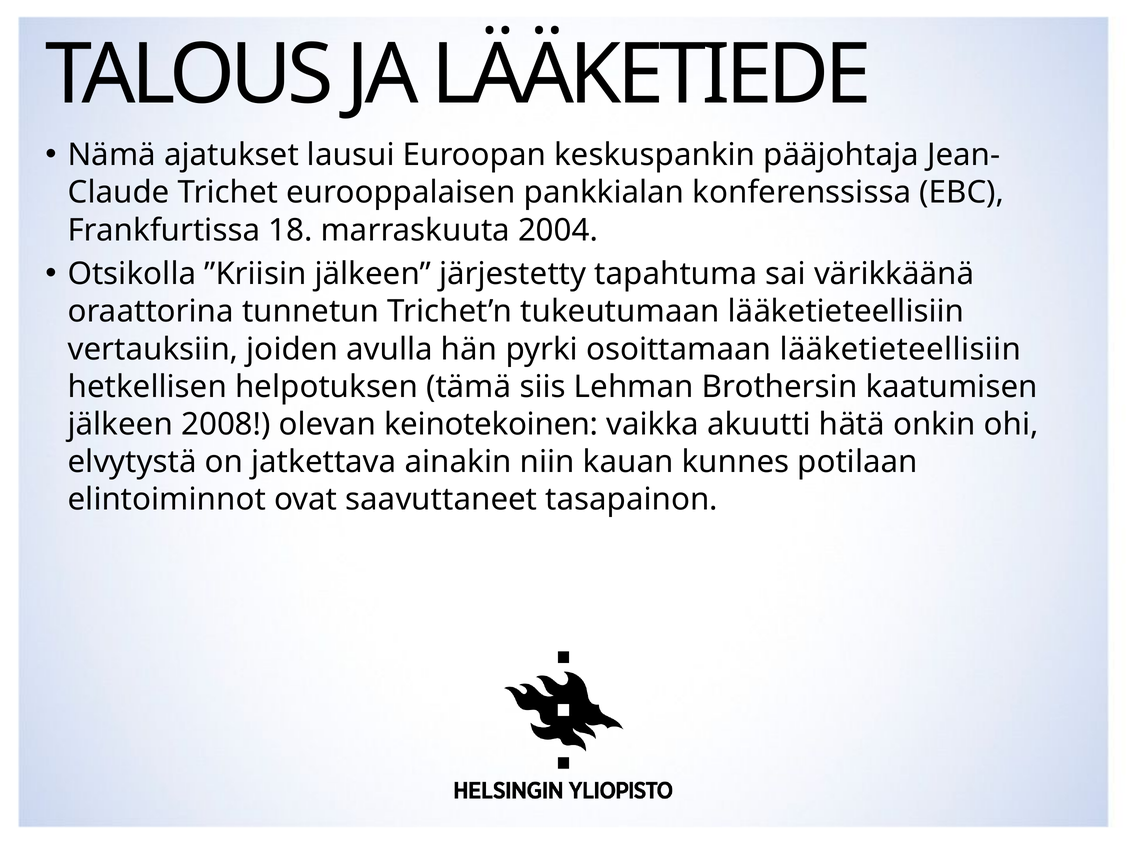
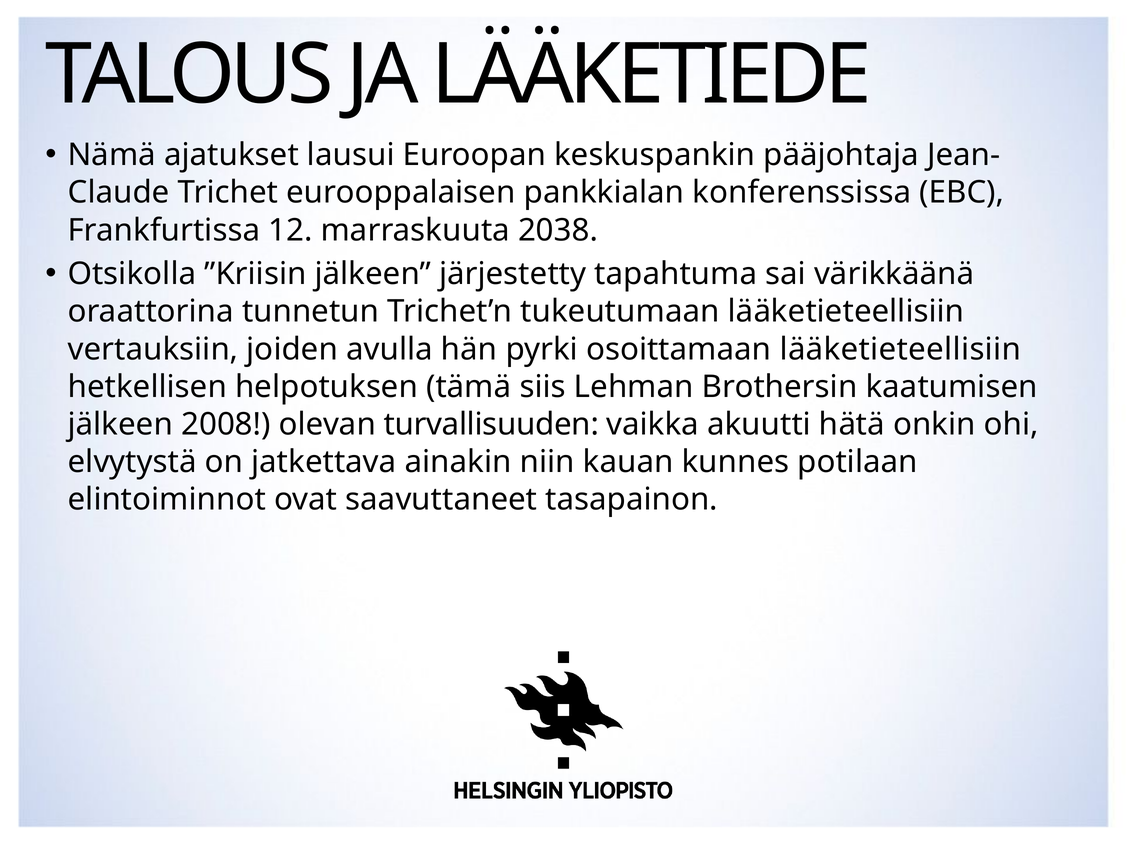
18: 18 -> 12 (290, 230)
2004: 2004 -> 2038 (558, 230)
keinotekoinen: keinotekoinen -> turvallisuuden (491, 424)
